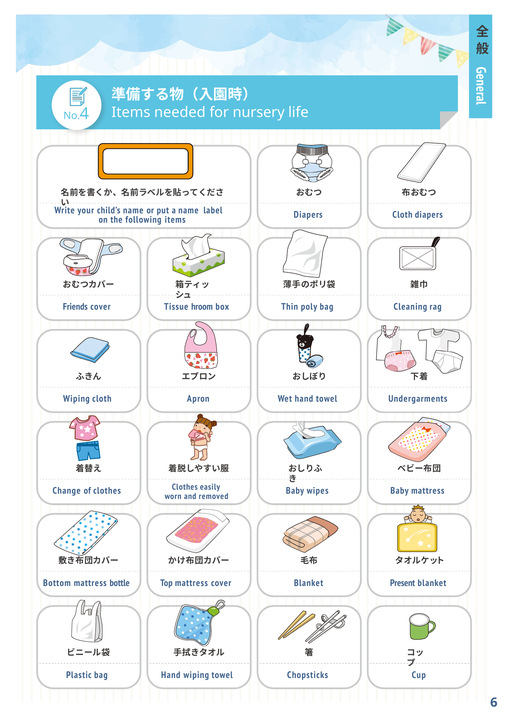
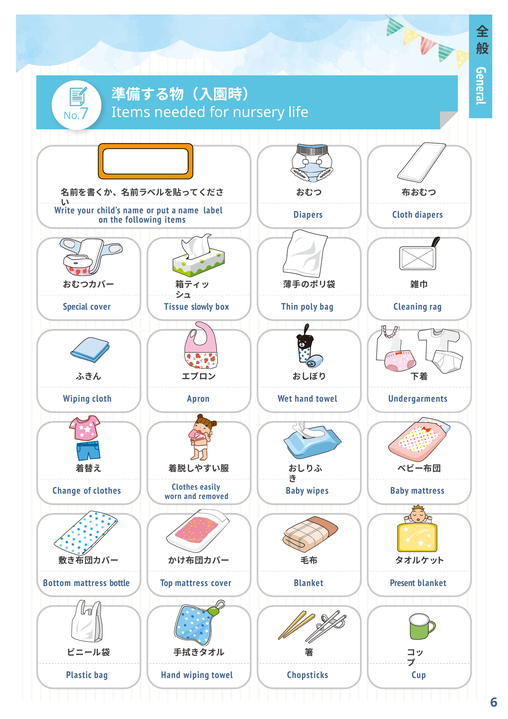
4: 4 -> 7 (85, 114)
Friends: Friends -> Special (75, 307)
hroom: hroom -> slowly (202, 307)
